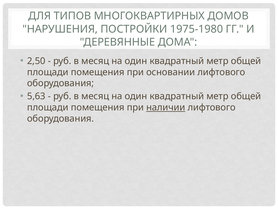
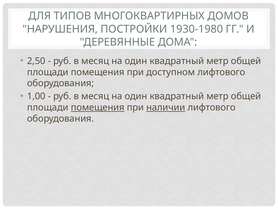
1975-1980: 1975-1980 -> 1930-1980 (197, 29)
основании: основании -> доступном (171, 72)
5,63: 5,63 -> 1,00 (36, 96)
помещения underline: none -> present (98, 107)
